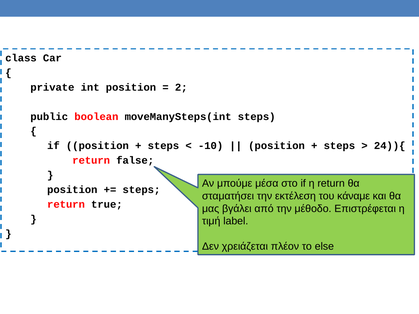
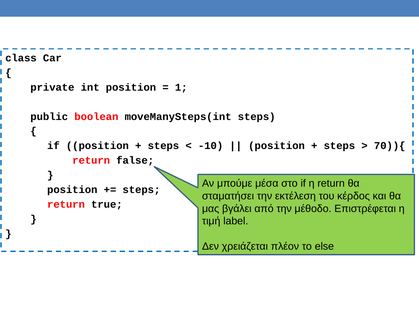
2: 2 -> 1 (181, 87)
24)){: 24)){ -> 70)){ (390, 146)
κάναμε: κάναμε -> κέρδος (354, 196)
